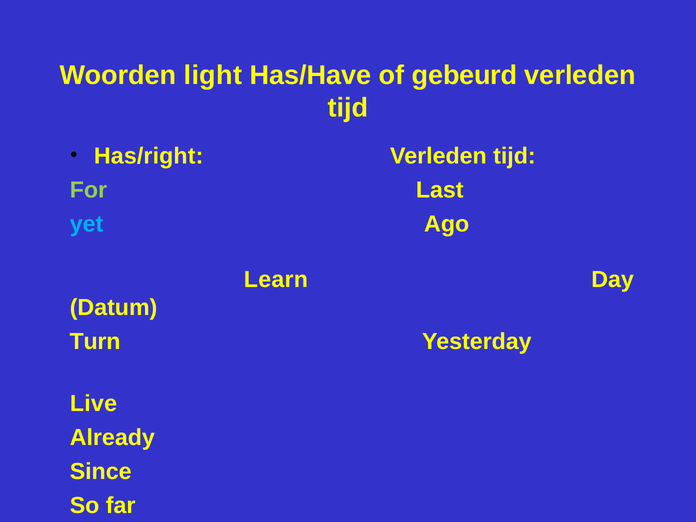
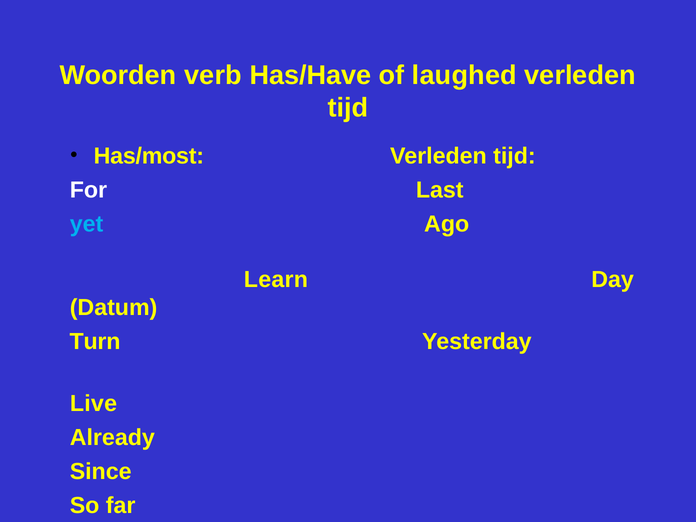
light: light -> verb (213, 76)
gebeurd: gebeurd -> laughed (464, 76)
Has/right: Has/right -> Has/most (149, 156)
For colour: light green -> white (88, 190)
